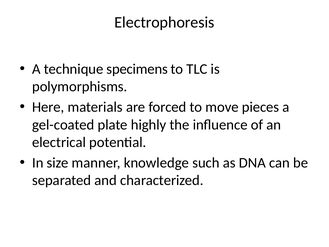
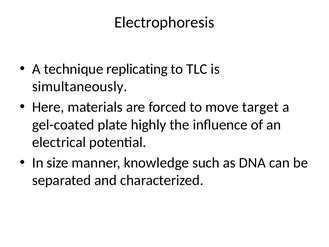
specimens: specimens -> replicating (137, 69)
polymorphisms: polymorphisms -> simultaneously (80, 87)
pieces: pieces -> target (260, 107)
